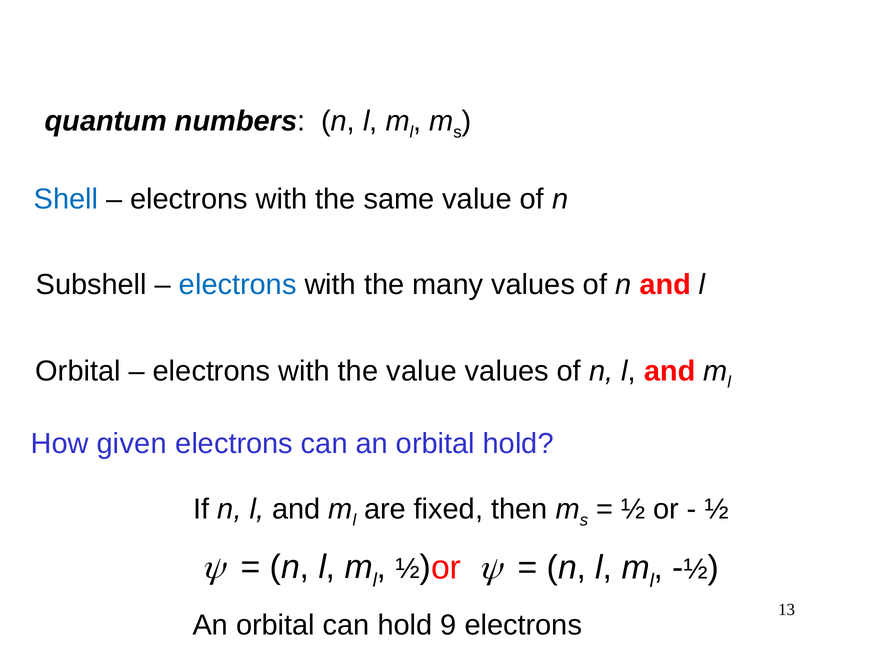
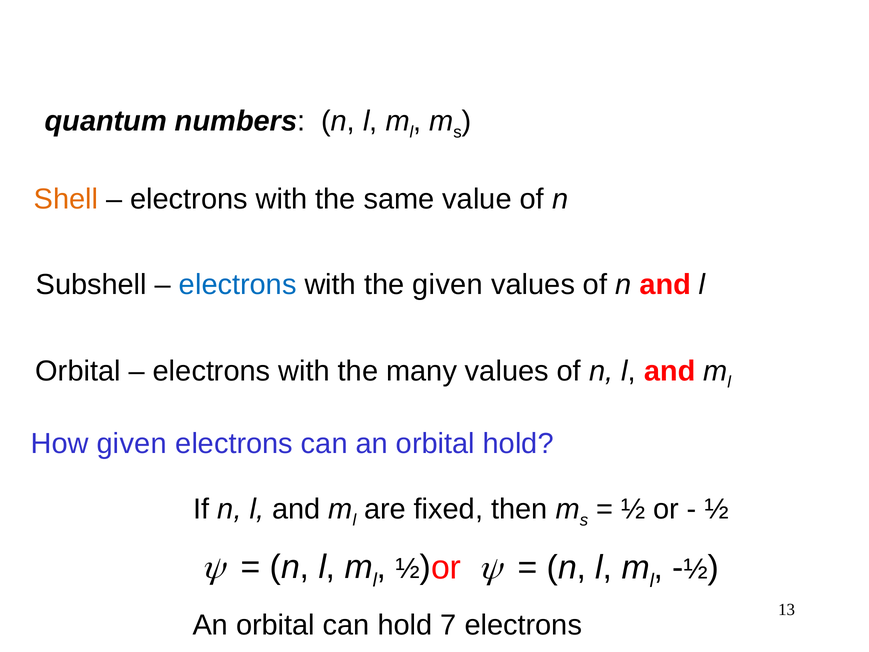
Shell colour: blue -> orange (66, 199)
the many: many -> given (448, 285)
the value: value -> many (422, 371)
9: 9 -> 7 (448, 625)
